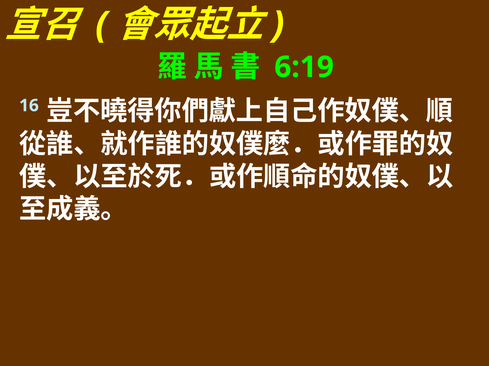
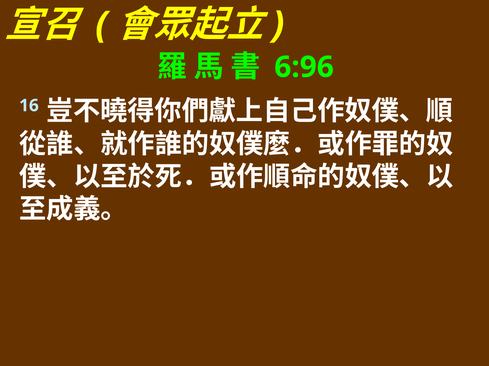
6:19: 6:19 -> 6:96 (304, 67)
